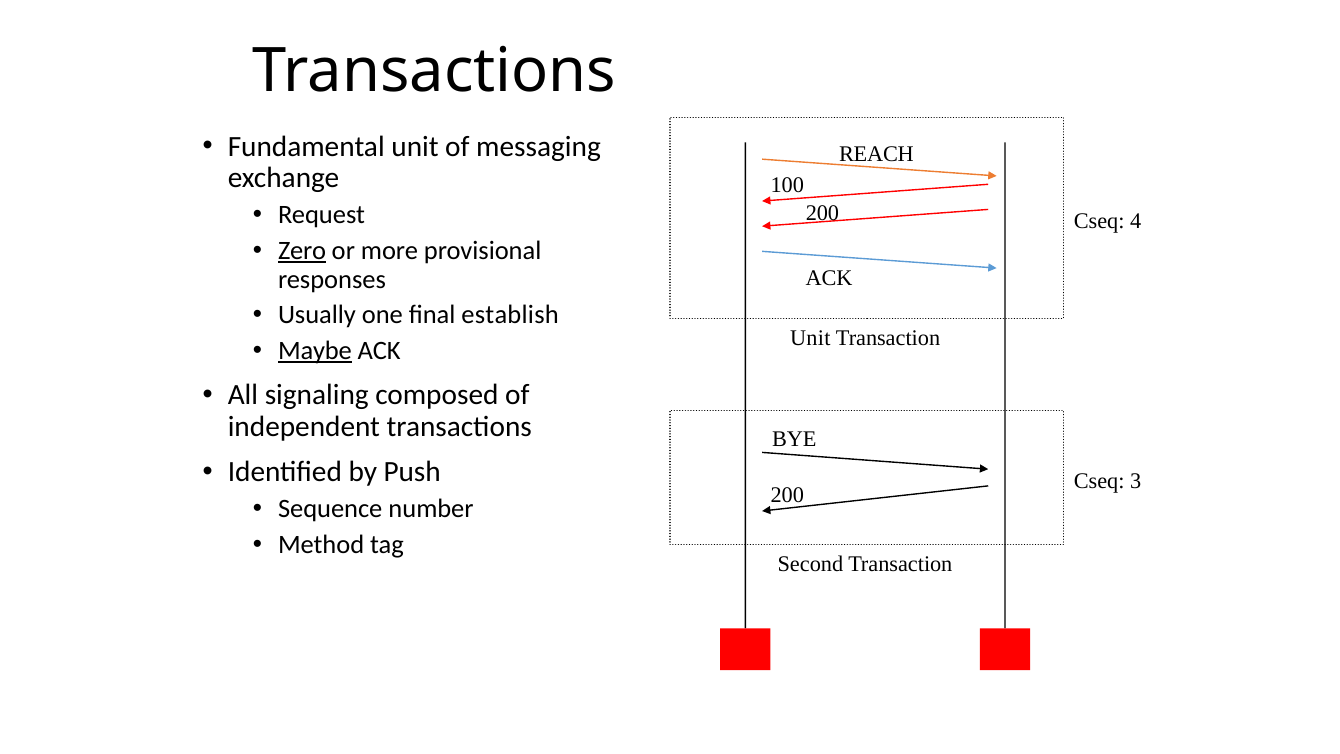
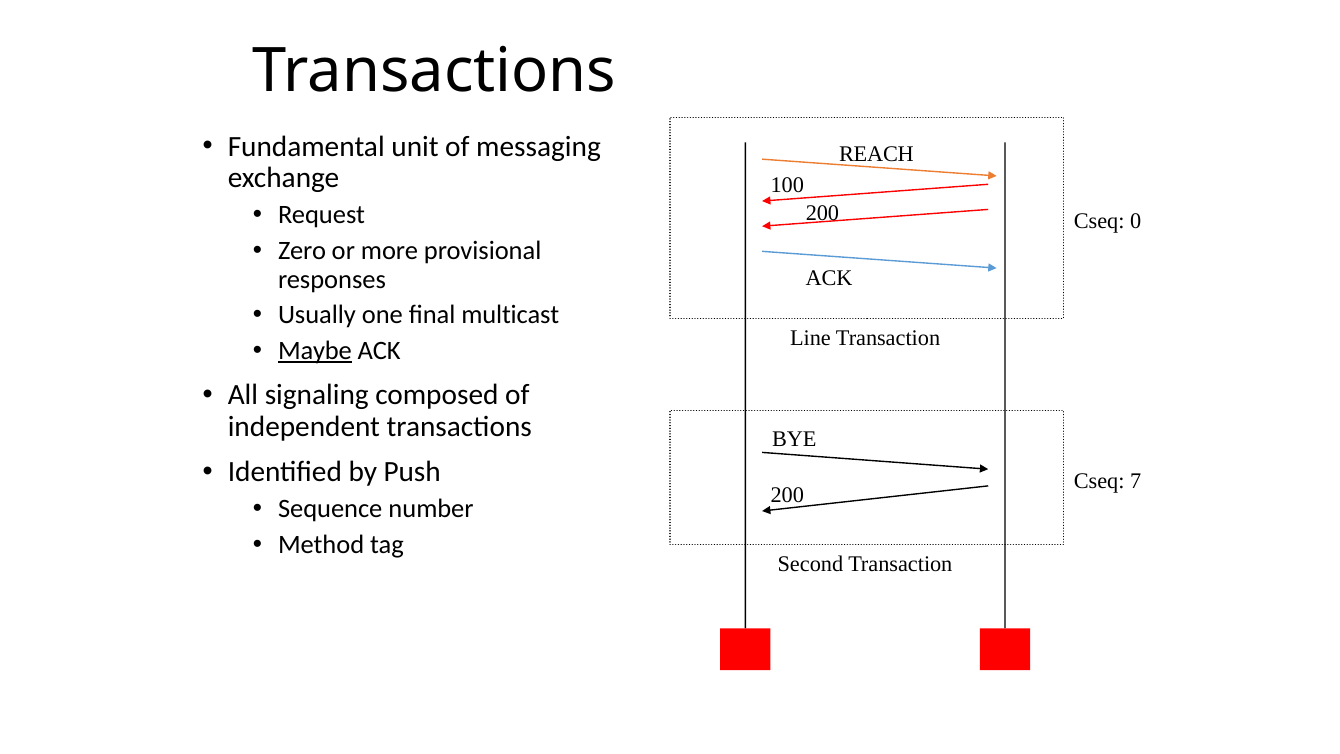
4: 4 -> 0 (1136, 221)
Zero underline: present -> none (302, 251)
establish: establish -> multicast (510, 315)
Unit: Unit -> Line (810, 338)
3: 3 -> 7 (1136, 481)
